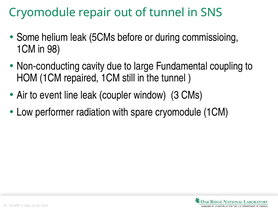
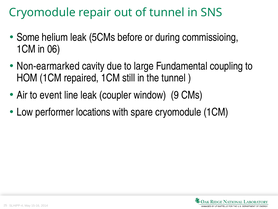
98: 98 -> 06 (54, 49)
Non-conducting: Non-conducting -> Non-earmarked (48, 66)
3: 3 -> 9 (175, 95)
radiation: radiation -> locations (93, 112)
